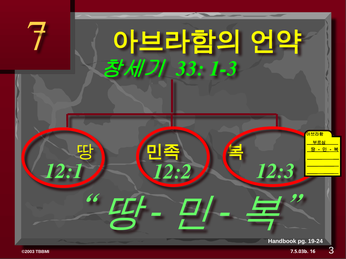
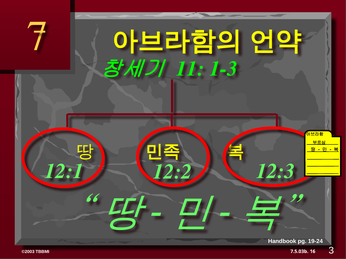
33: 33 -> 11 (190, 69)
